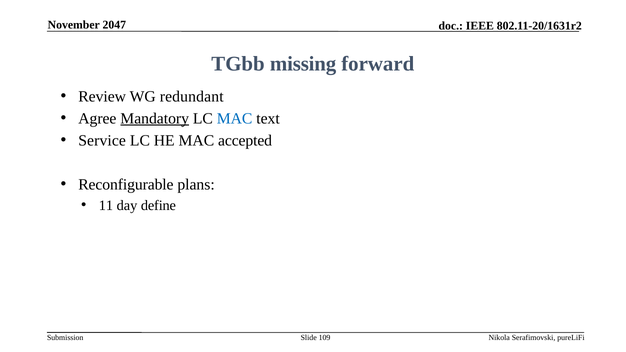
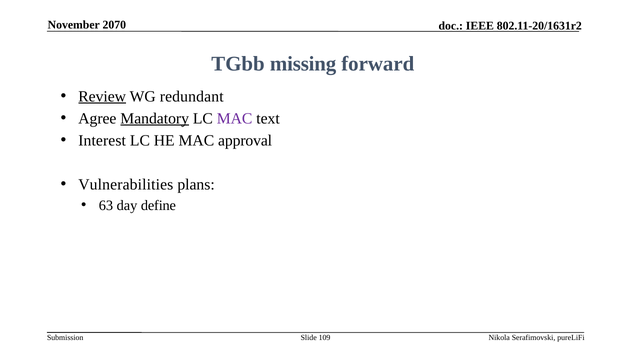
2047: 2047 -> 2070 (114, 25)
Review underline: none -> present (102, 96)
MAC colour: blue -> purple (235, 119)
Service: Service -> Interest (102, 141)
accepted: accepted -> approval (245, 141)
Reconfigurable: Reconfigurable -> Vulnerabilities (126, 185)
11: 11 -> 63 (106, 205)
